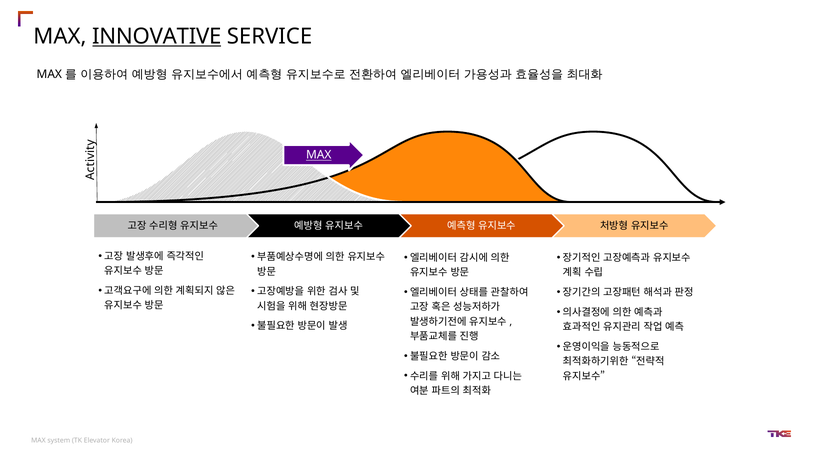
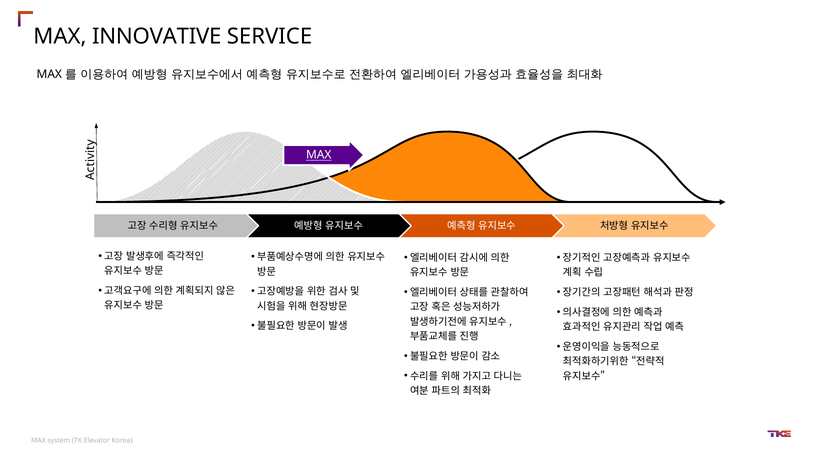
INNOVATIVE underline: present -> none (157, 37)
